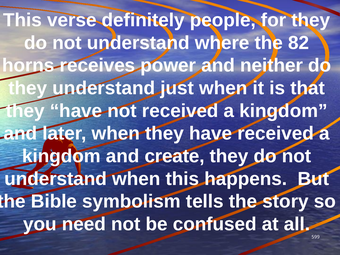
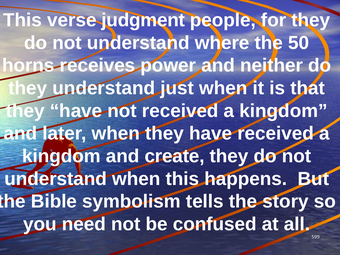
definitely: definitely -> judgment (143, 20)
82: 82 -> 50 (299, 43)
